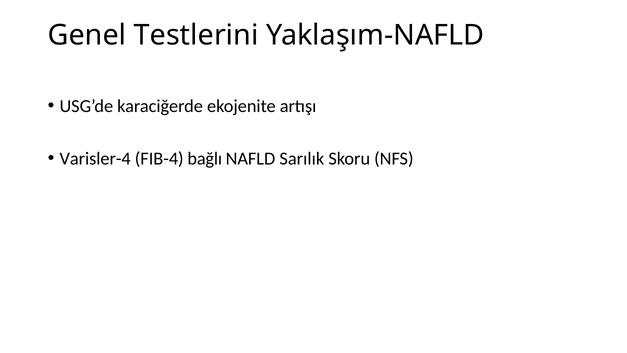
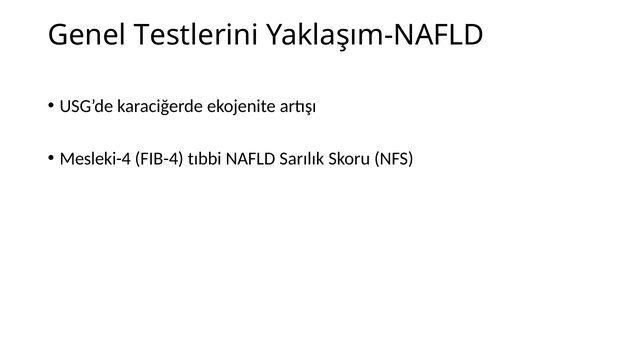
Varisler-4: Varisler-4 -> Mesleki-4 (95, 158)
bağlı: bağlı -> tıbbi (205, 158)
